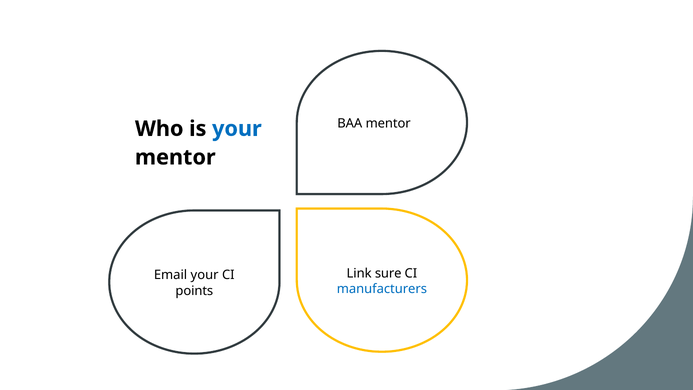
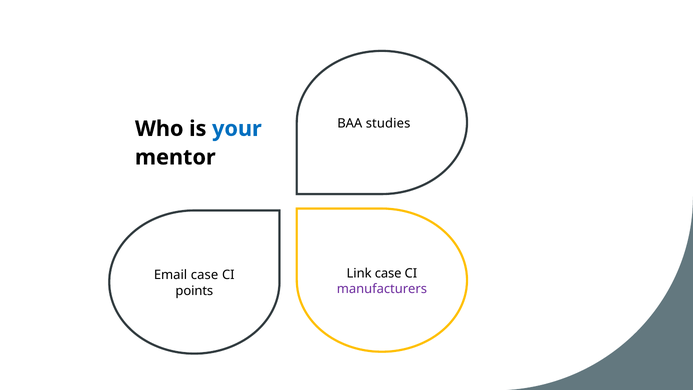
BAA mentor: mentor -> studies (388, 123)
Link sure: sure -> case (388, 273)
Email your: your -> case (205, 275)
manufacturers colour: blue -> purple (382, 289)
